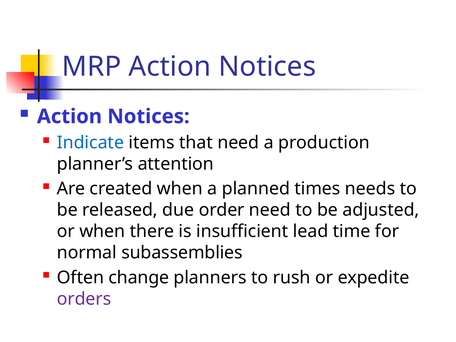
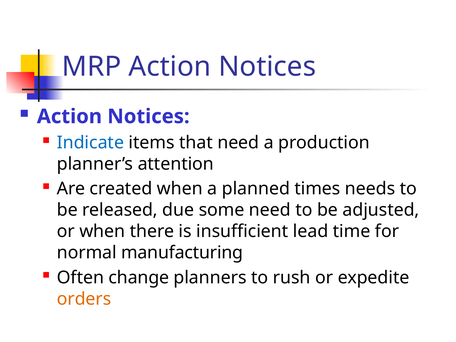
order: order -> some (222, 210)
subassemblies: subassemblies -> manufacturing (182, 253)
orders colour: purple -> orange (84, 299)
